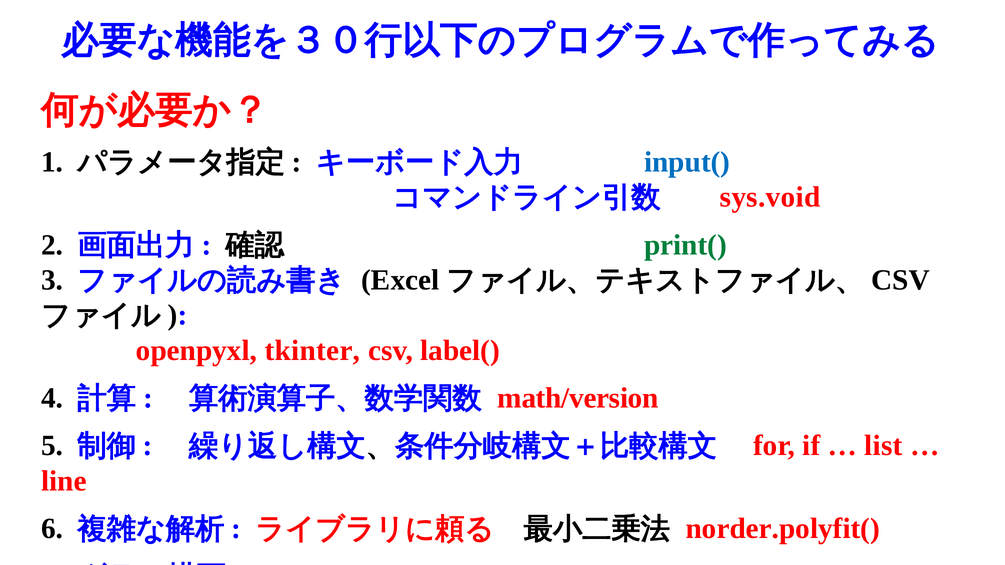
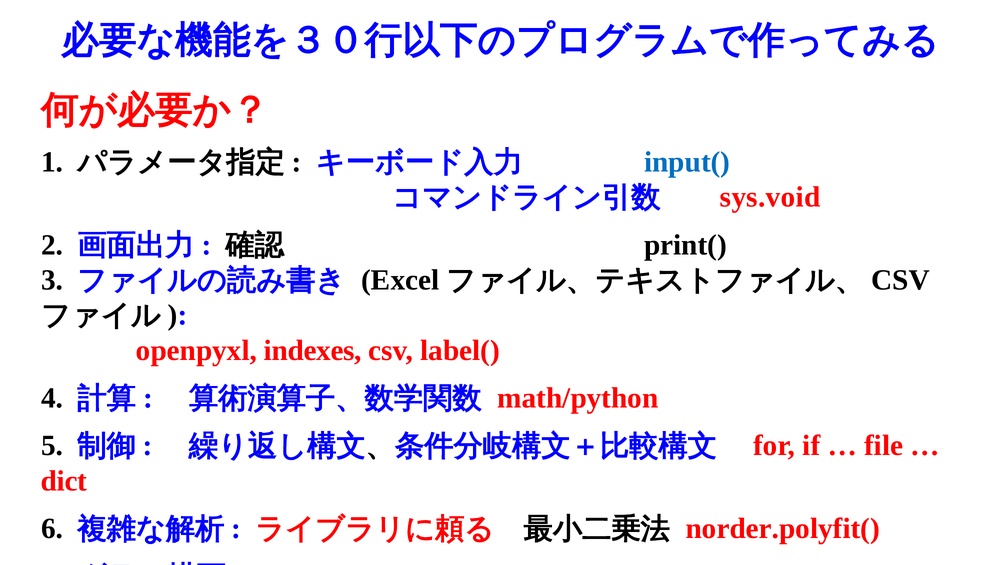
print( colour: green -> black (686, 245)
tkinter: tkinter -> indexes (313, 351)
math/version: math/version -> math/python (578, 398)
list: list -> file (884, 446)
line: line -> dict (64, 481)
